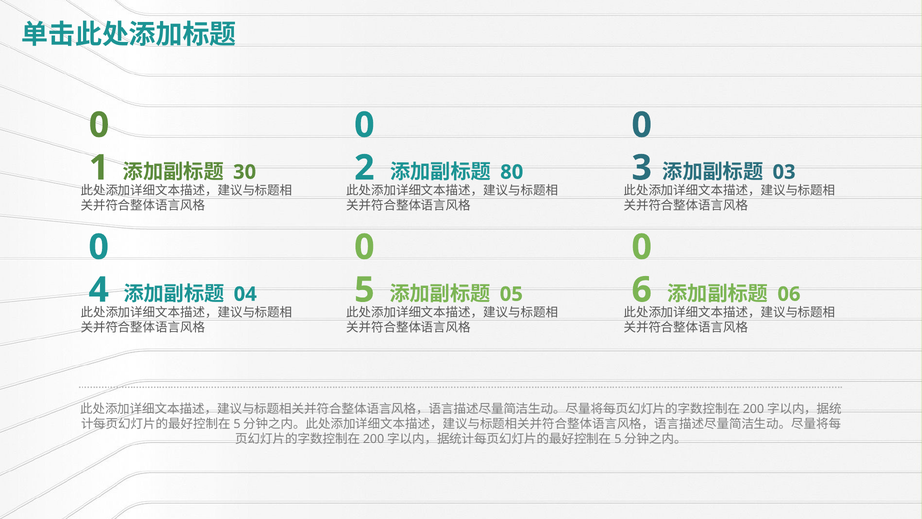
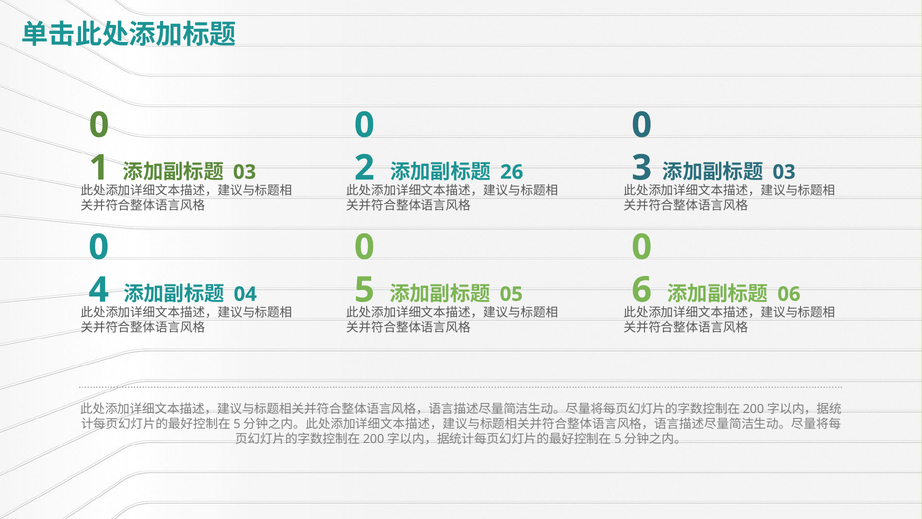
30: 30 -> 03 (245, 172)
80: 80 -> 26 (512, 172)
